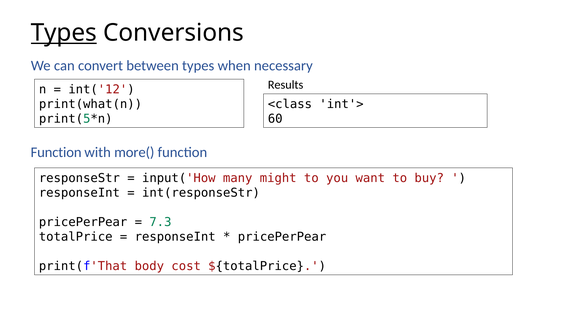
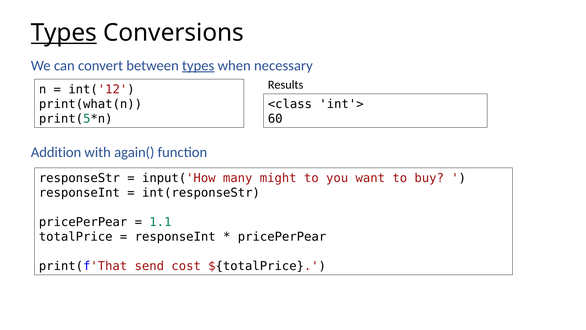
types underline: none -> present (198, 65)
Function: Function -> Addition (56, 152)
more(: more( -> again( (134, 152)
7.3: 7.3 -> 1.1 (160, 222)
body: body -> send (149, 266)
